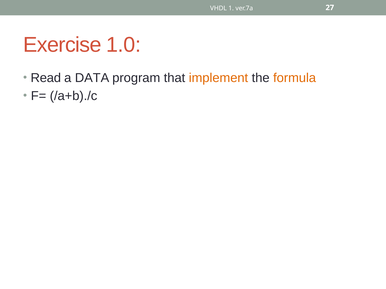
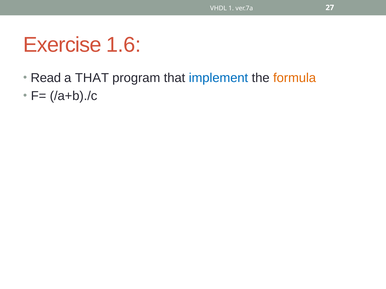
1.0: 1.0 -> 1.6 (124, 45)
a DATA: DATA -> THAT (92, 78)
implement colour: orange -> blue (218, 78)
